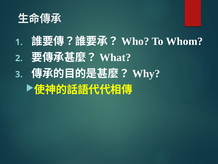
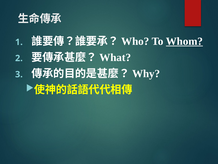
Whom underline: none -> present (184, 41)
